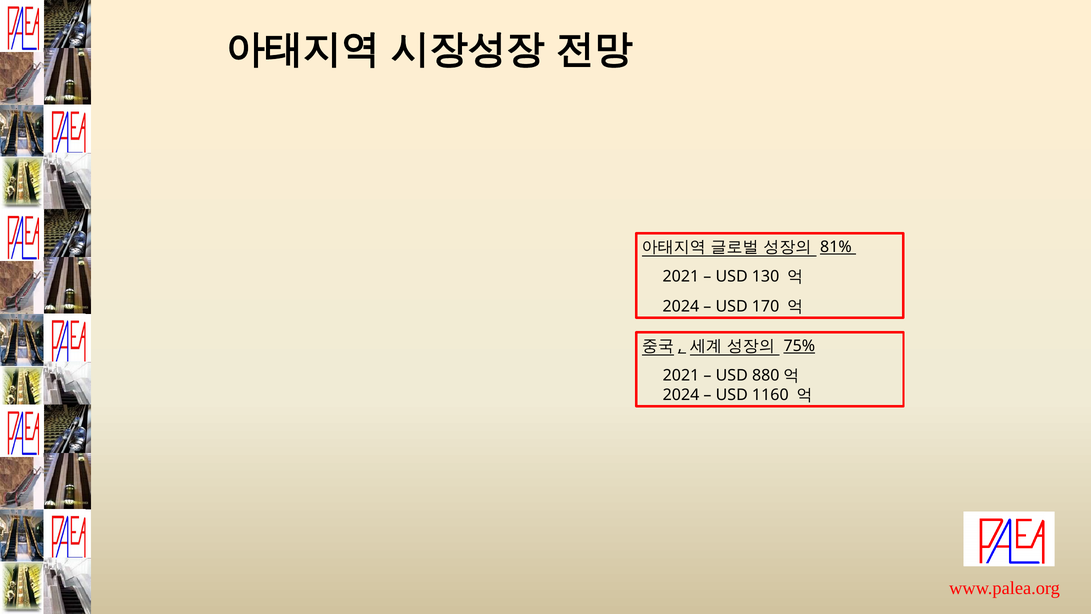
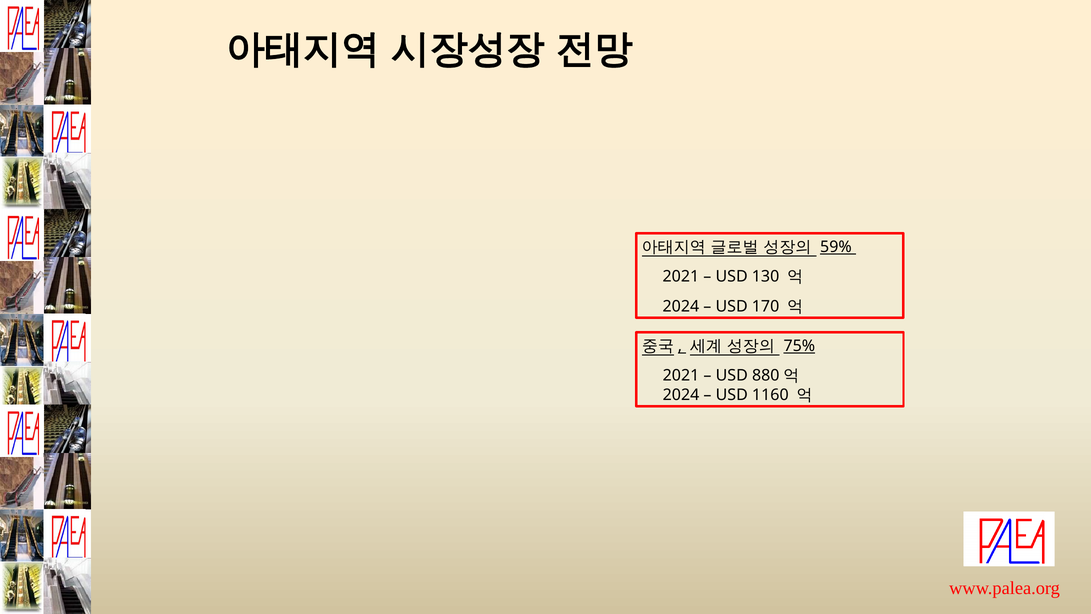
81%: 81% -> 59% (836, 247)
